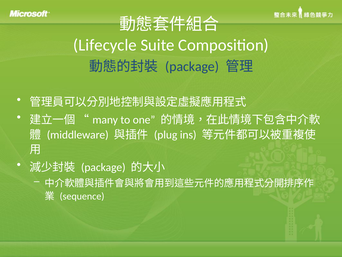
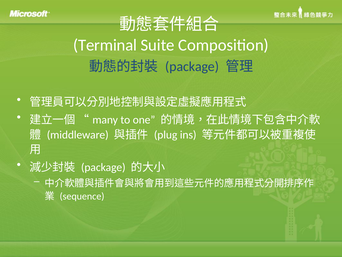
Lifecycle: Lifecycle -> Terminal (105, 45)
